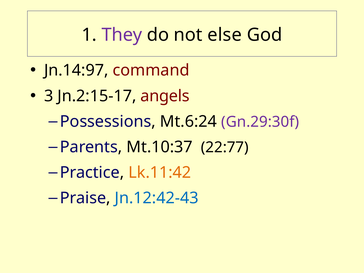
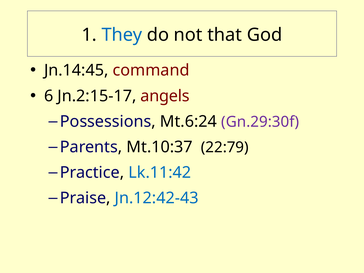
They colour: purple -> blue (122, 35)
else: else -> that (225, 35)
Jn.14:97: Jn.14:97 -> Jn.14:45 (76, 70)
3: 3 -> 6 (49, 96)
22:77: 22:77 -> 22:79 (225, 147)
Lk.11:42 colour: orange -> blue (160, 173)
